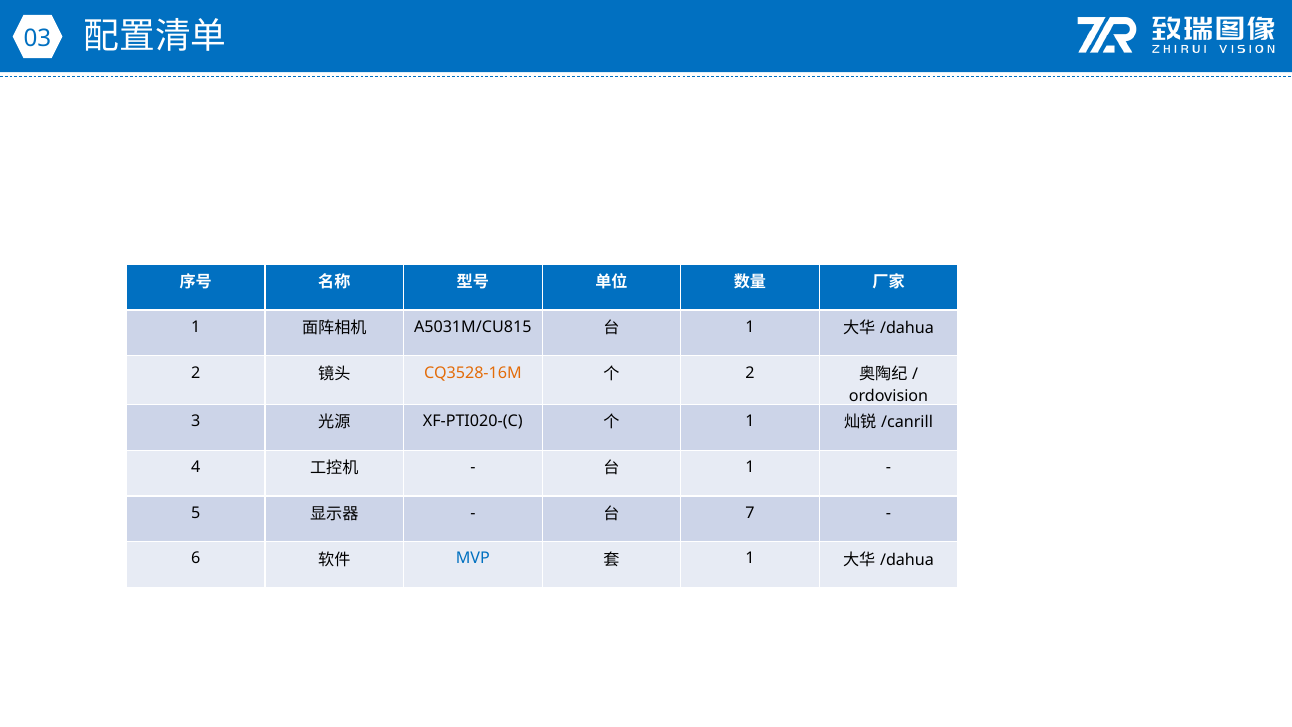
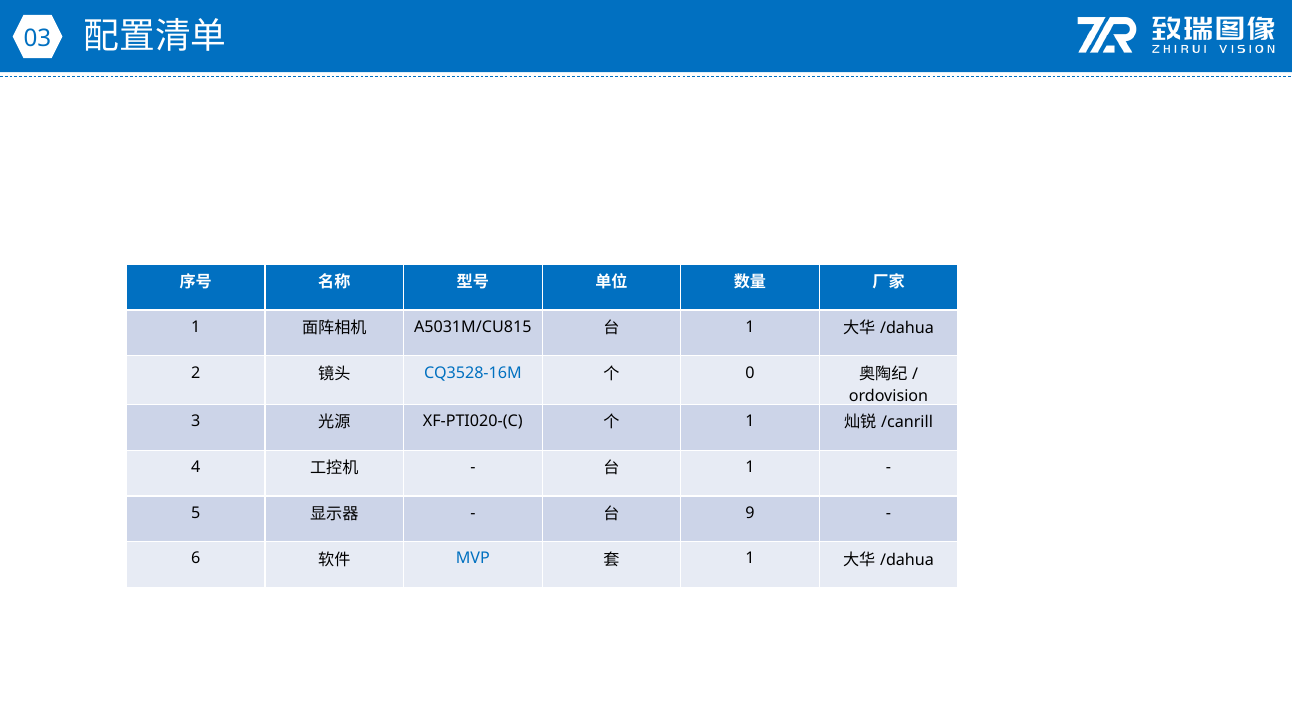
CQ3528-16M colour: orange -> blue (473, 373)
2: 2 -> 0 (750, 373)
7: 7 -> 9 (750, 513)
